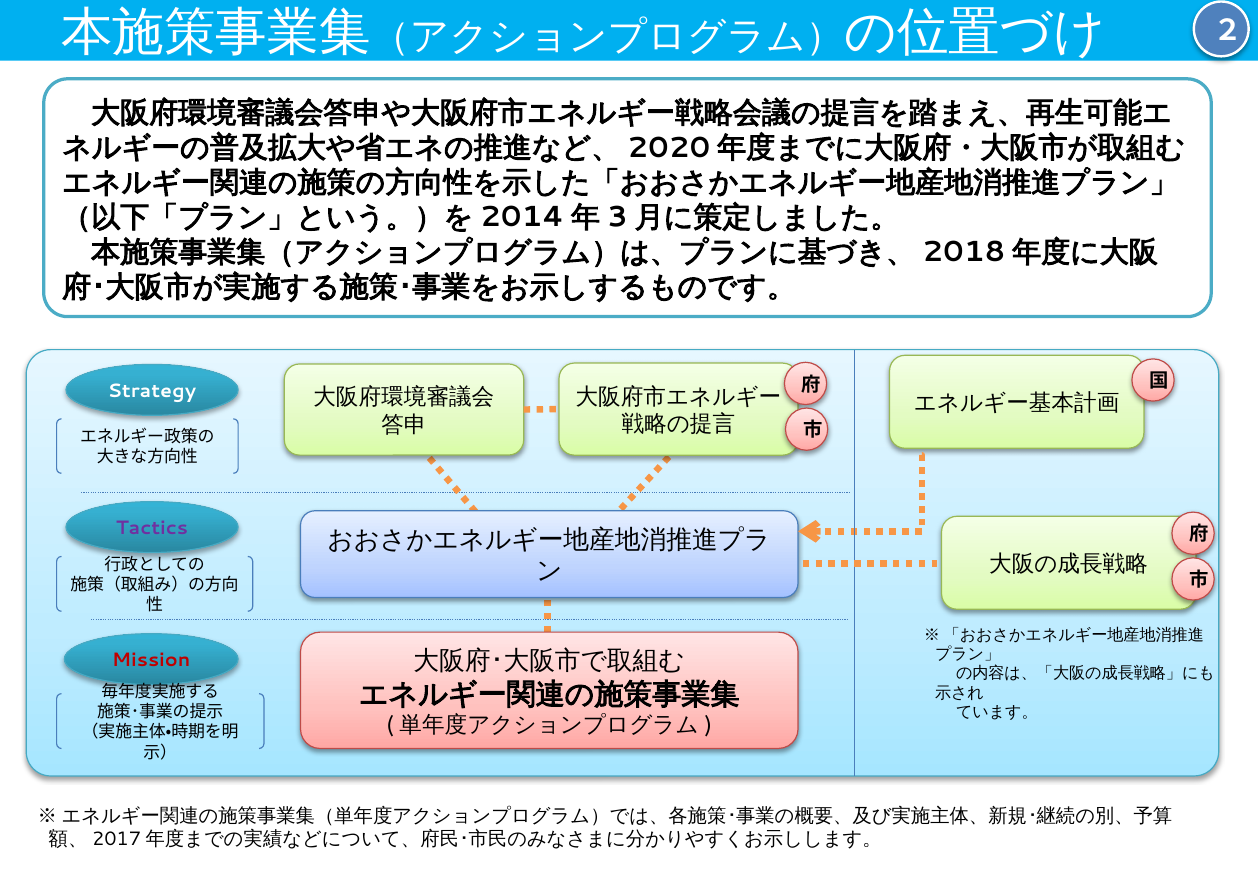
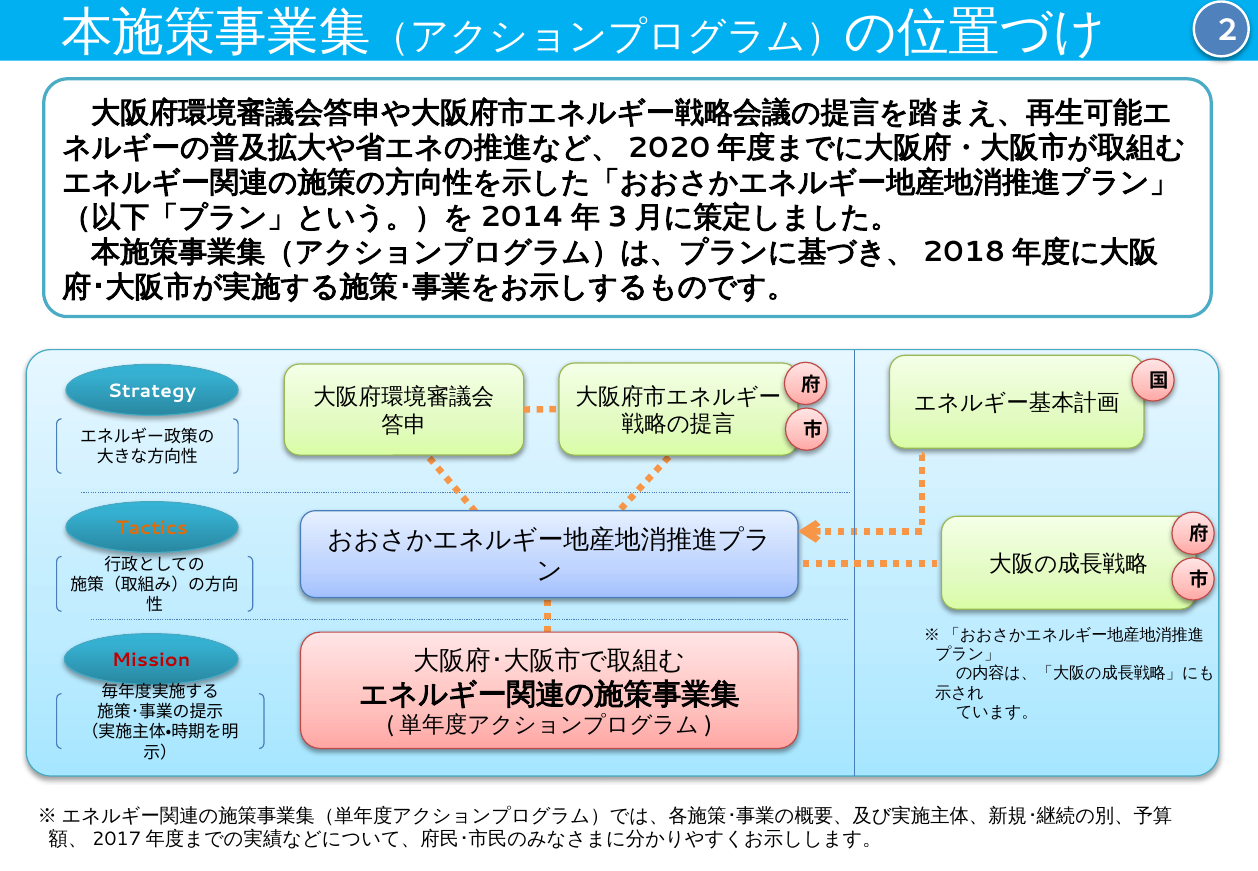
Tactics colour: purple -> orange (152, 528)
